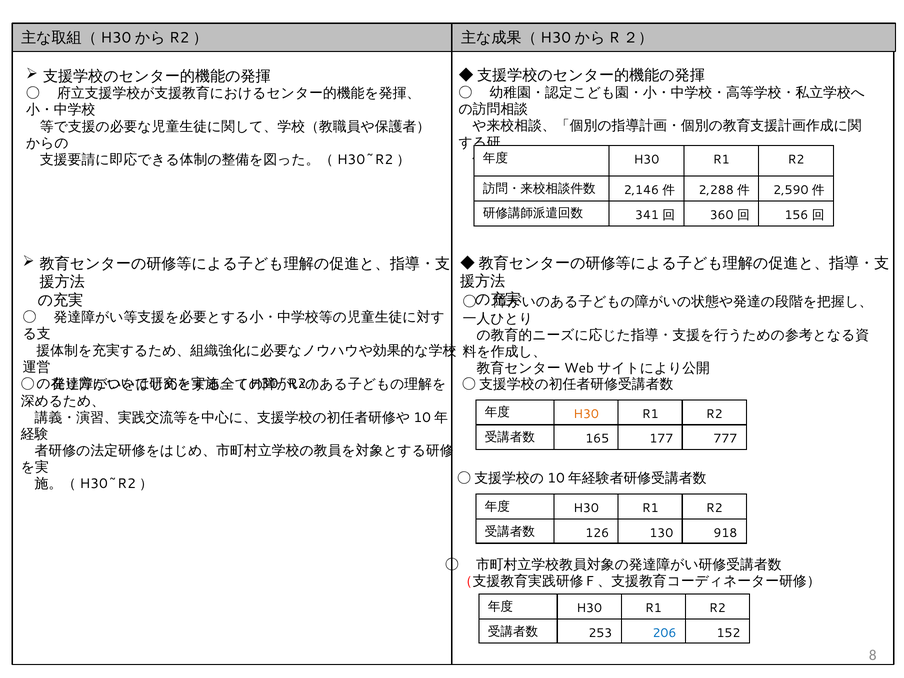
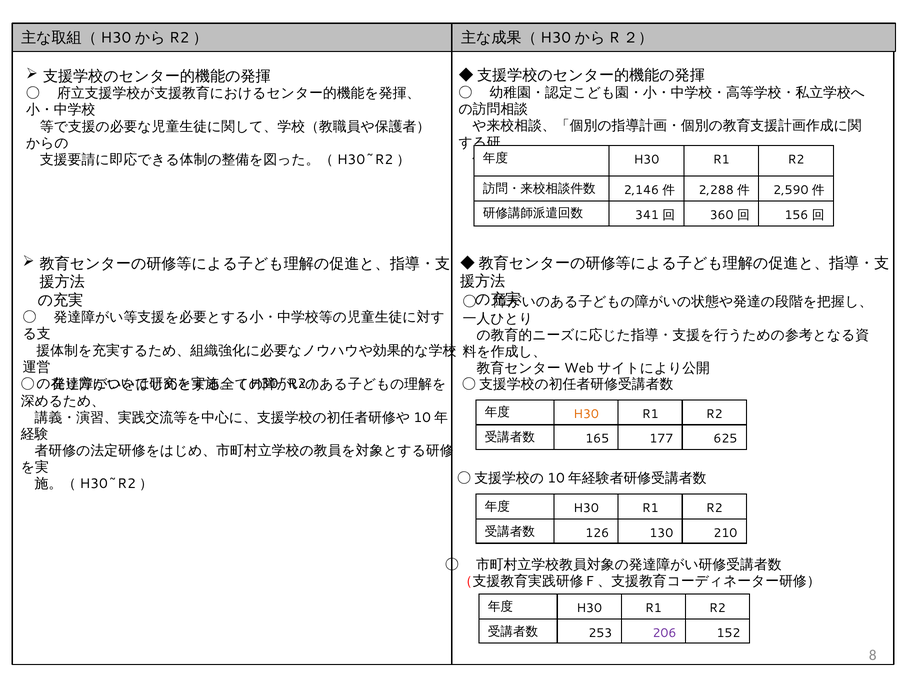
777: 777 -> 625 (725, 439)
918: 918 -> 210 (725, 533)
206 colour: blue -> purple (664, 633)
